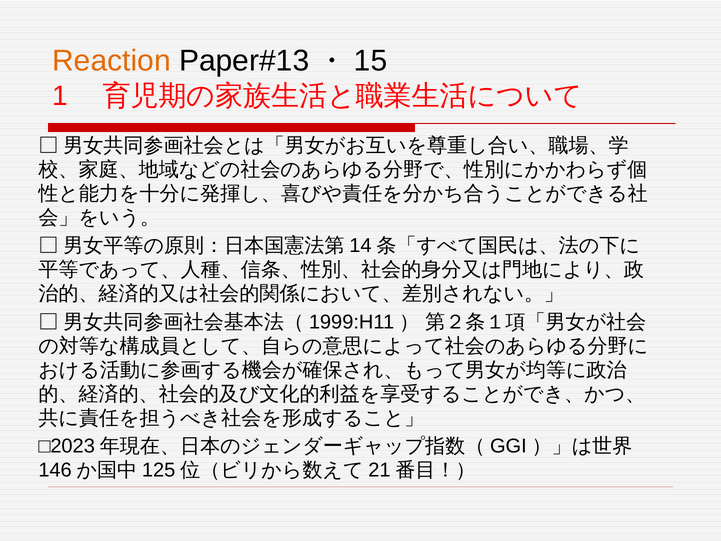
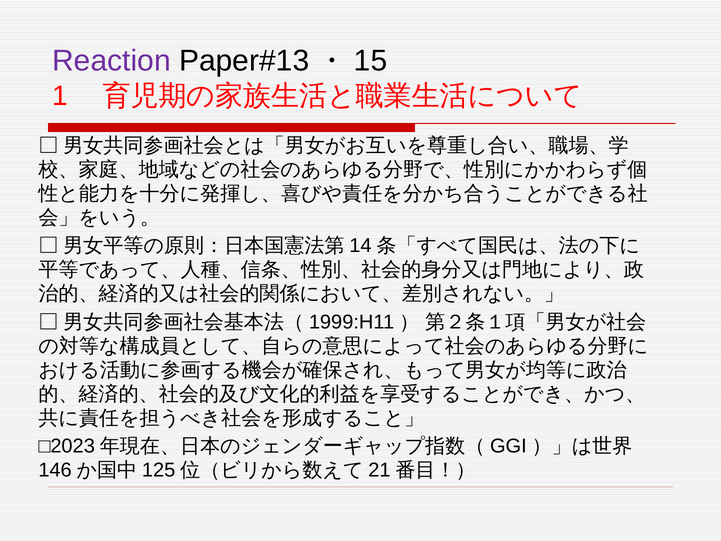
Reaction colour: orange -> purple (111, 61)
